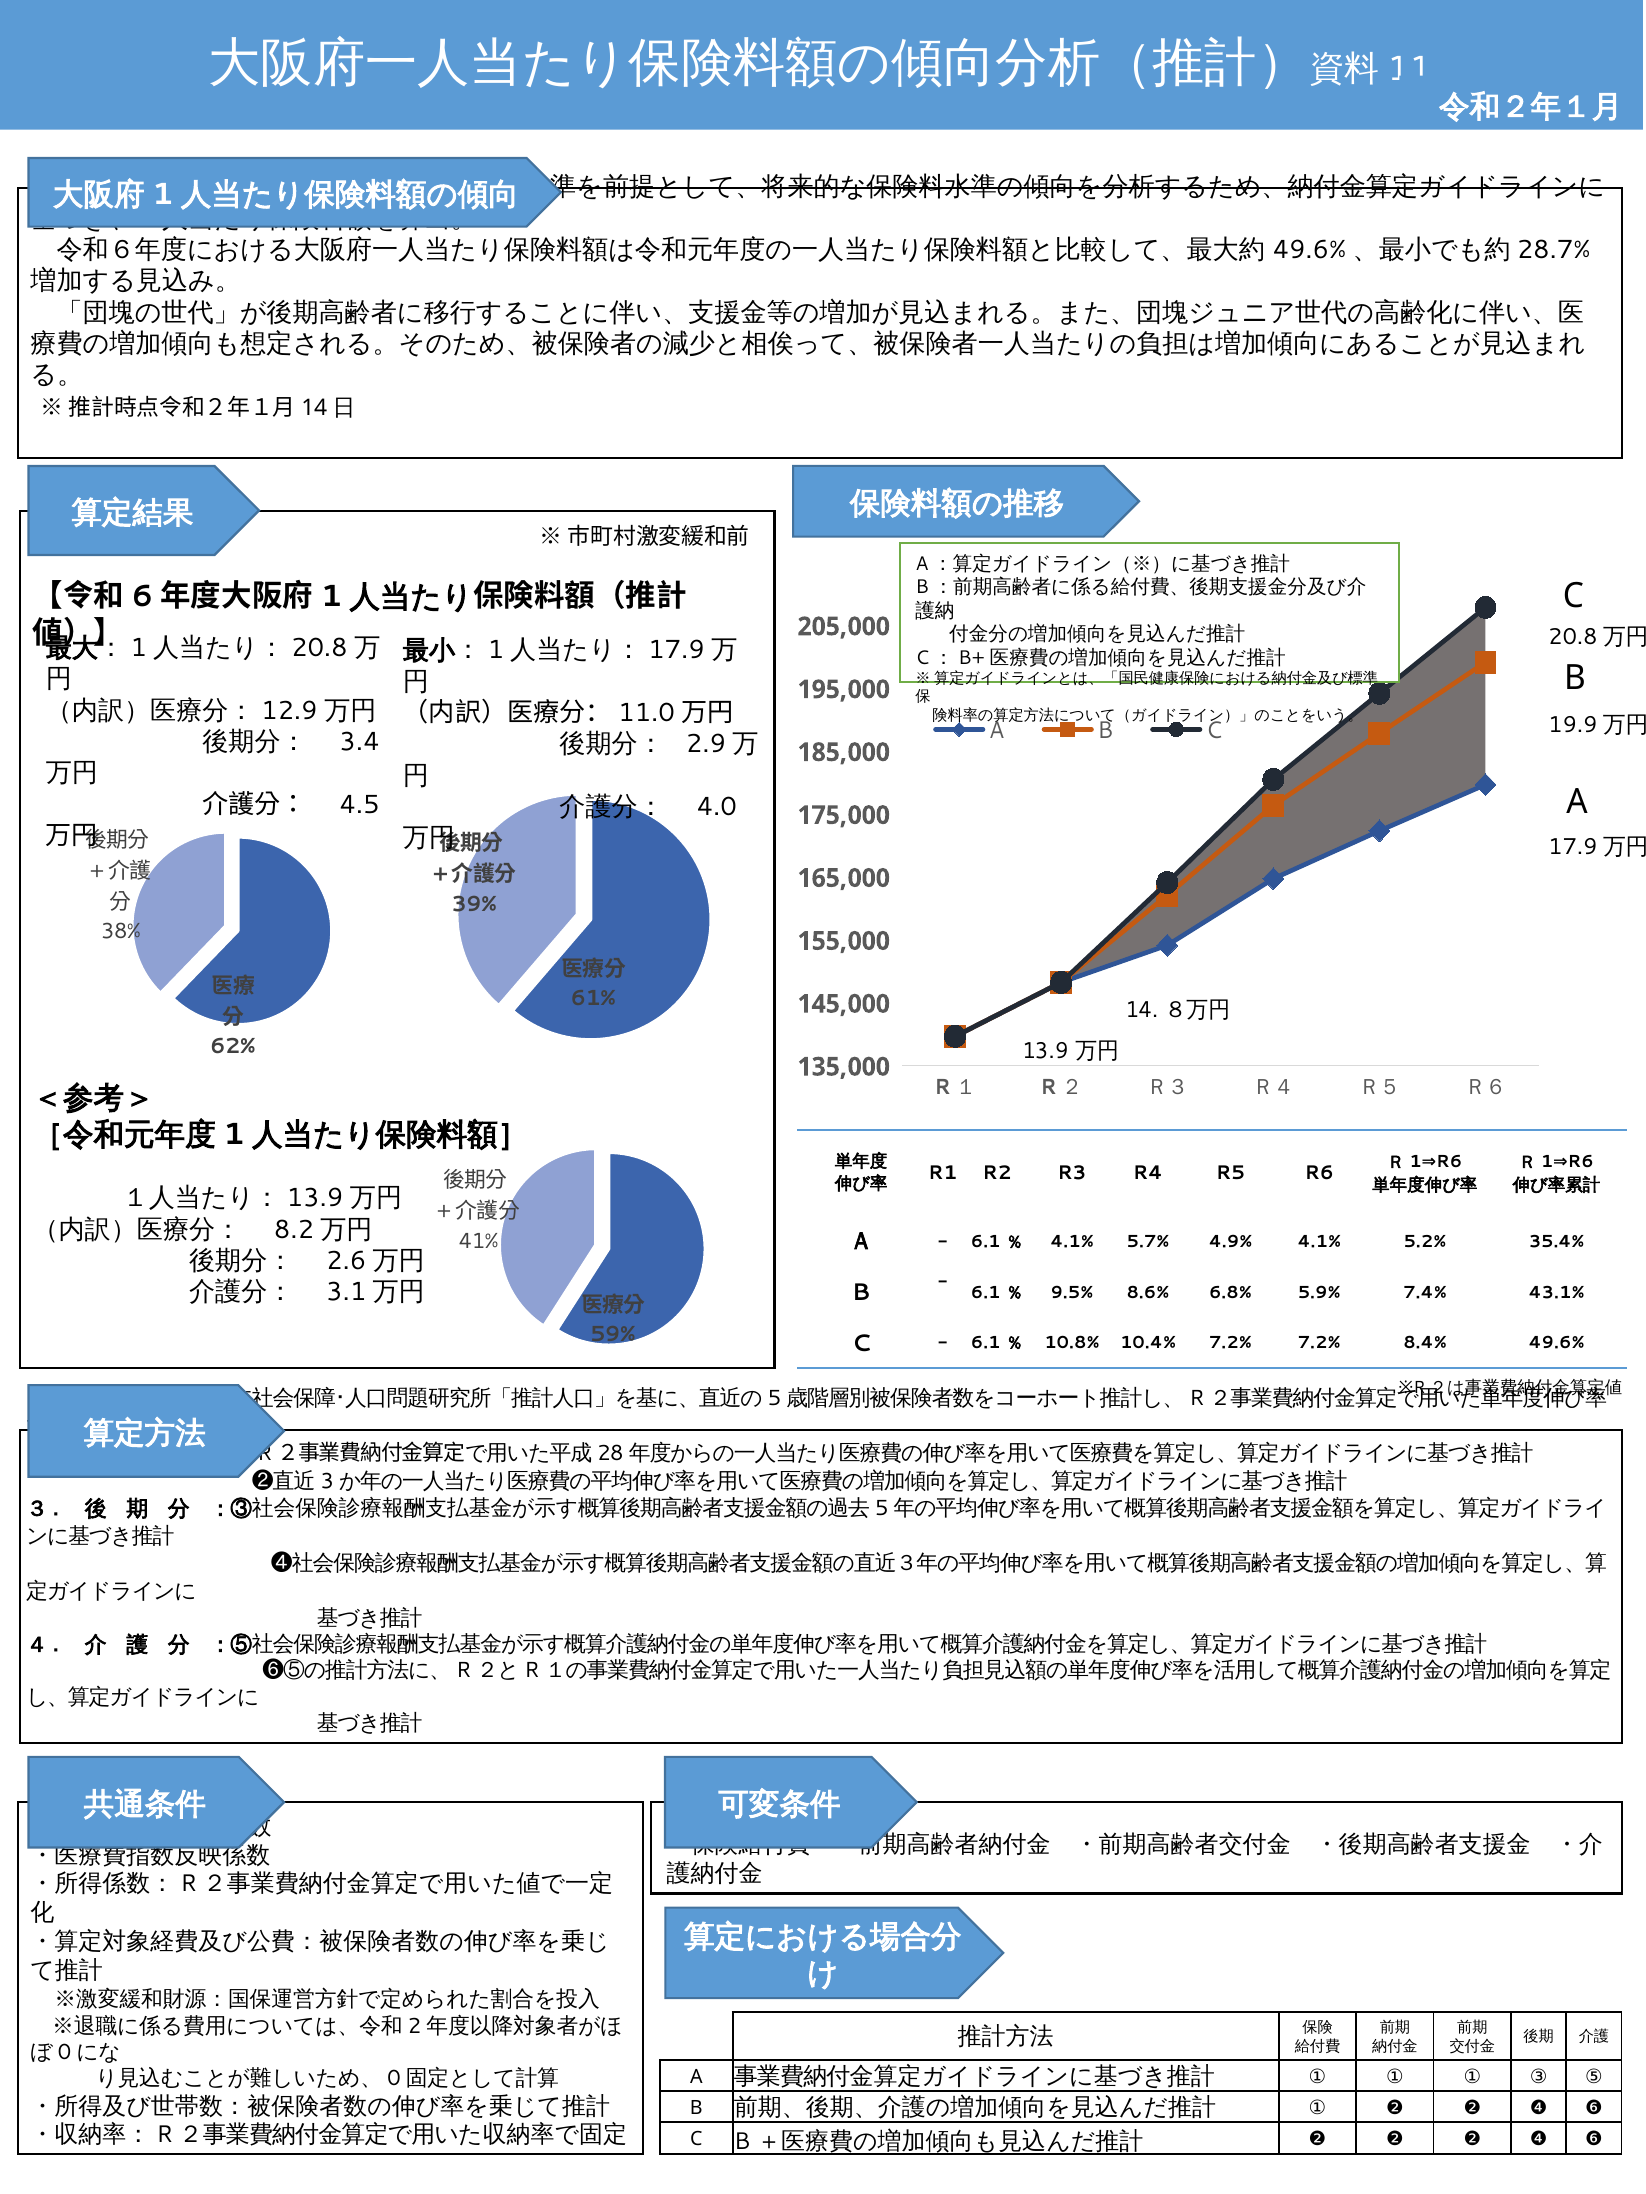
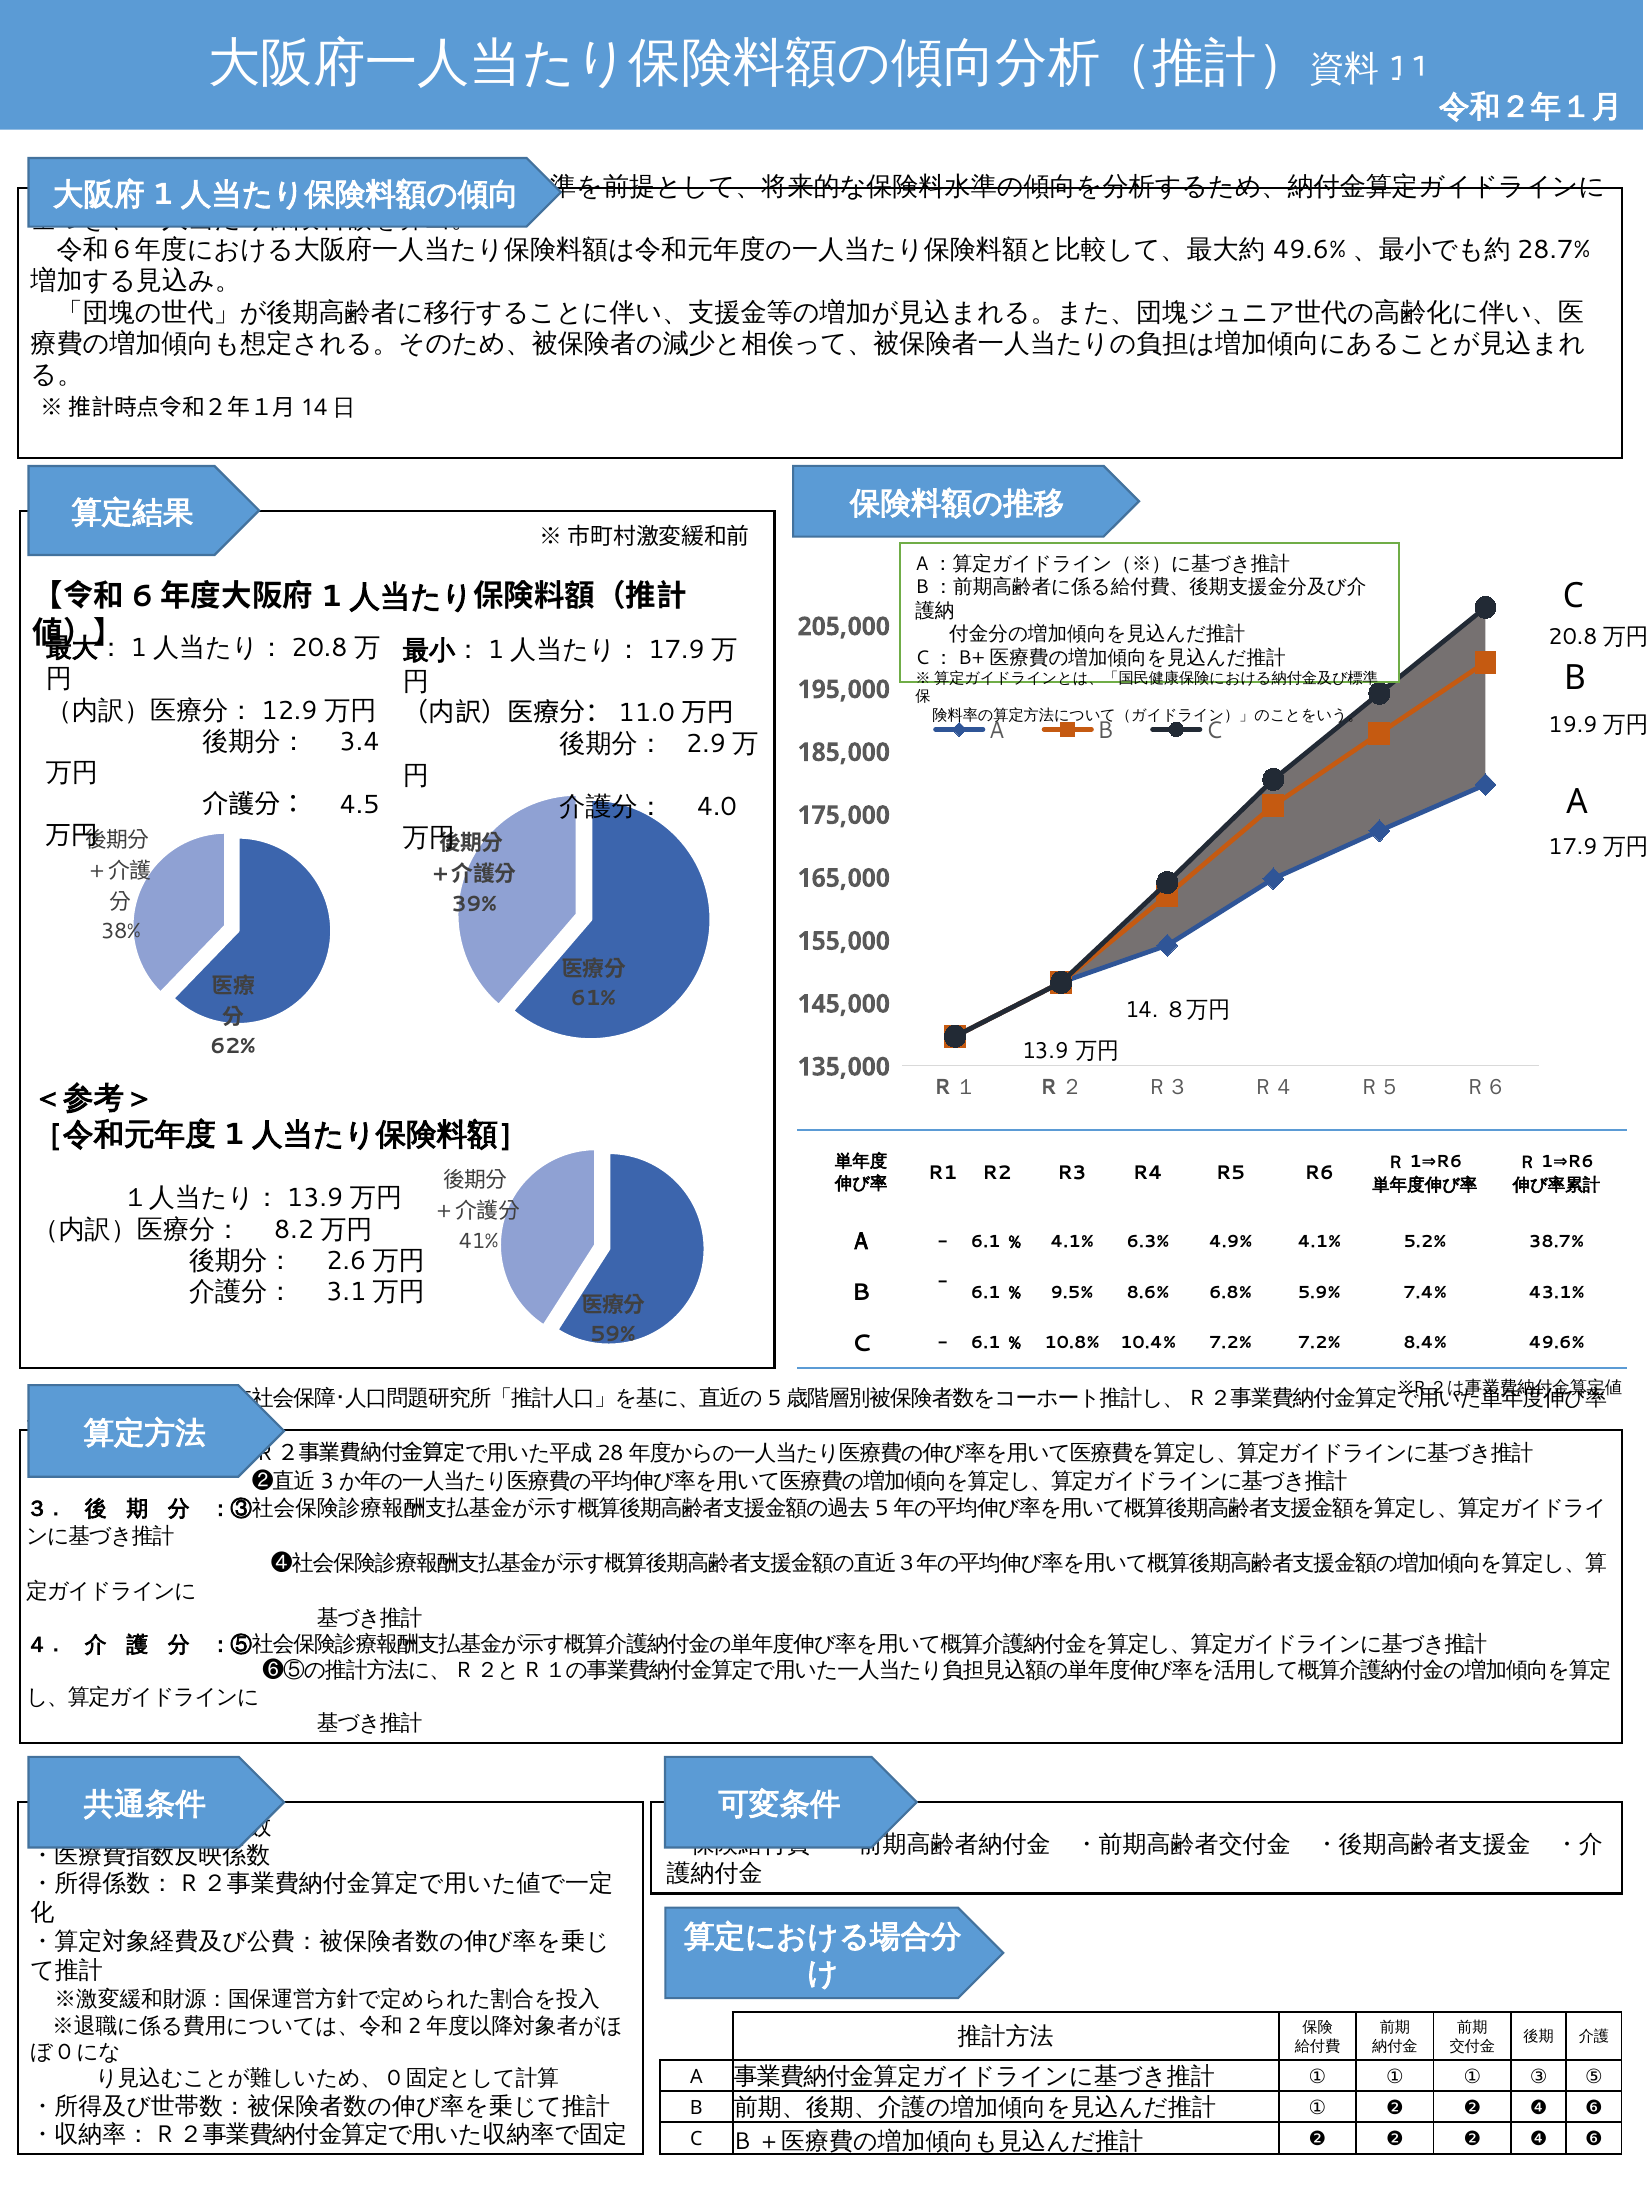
5.7%: 5.7% -> 6.3% (1148, 1242)
35.4%: 35.4% -> 38.7% (1556, 1242)
